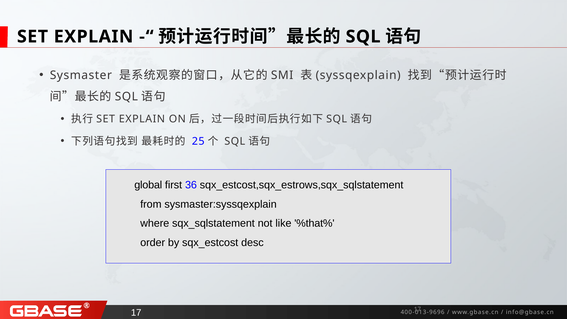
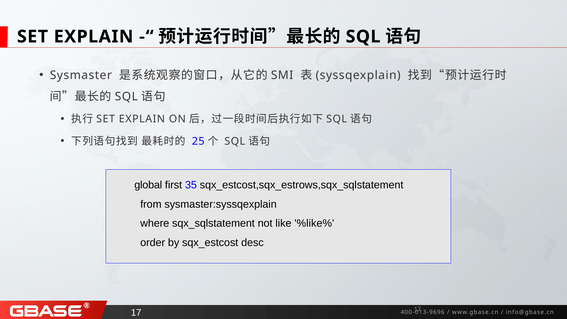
36: 36 -> 35 (191, 185)
%that%: %that% -> %like% (314, 223)
